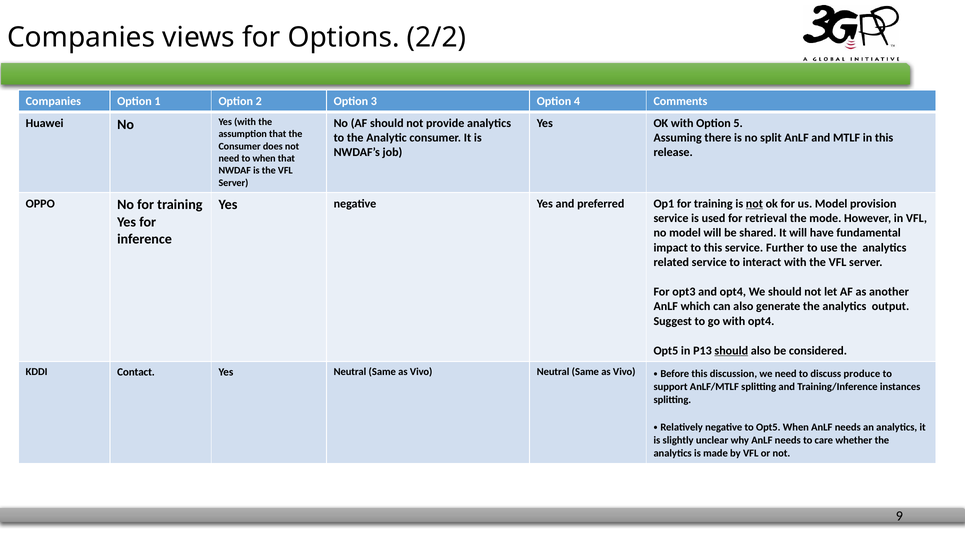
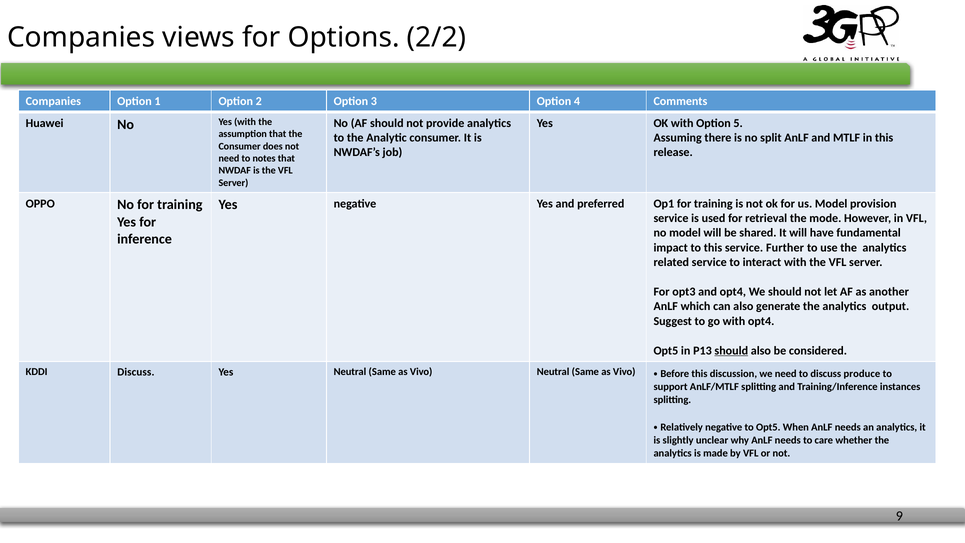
to when: when -> notes (264, 158)
not underline: present -> none (754, 203)
KDDI Contact: Contact -> Discuss (136, 372)
